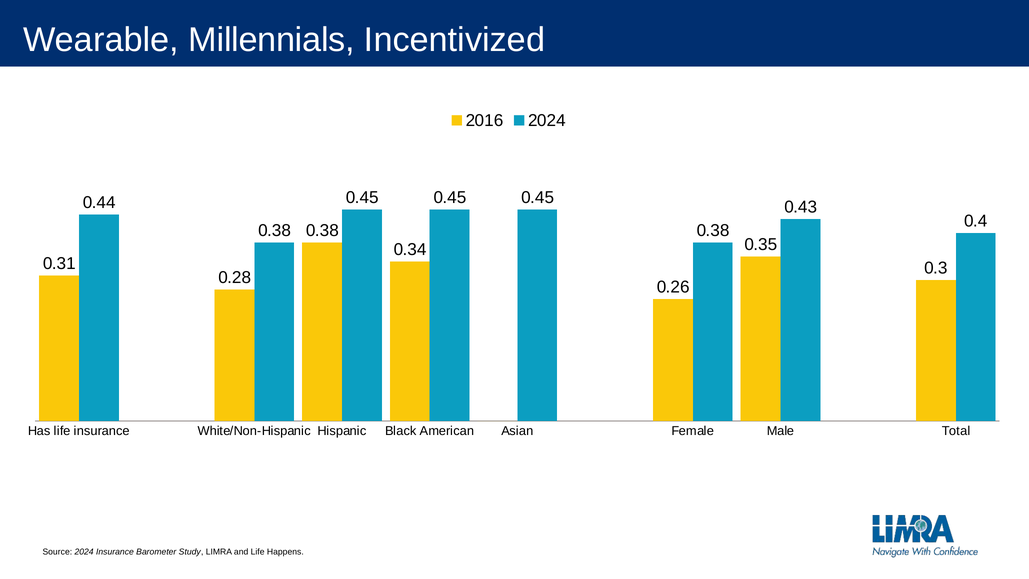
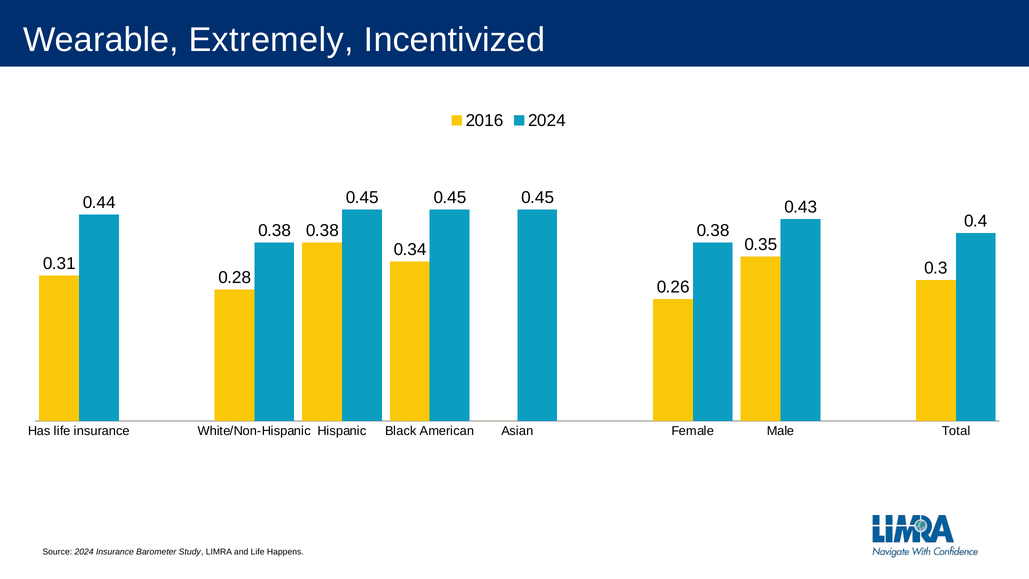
Millennials: Millennials -> Extremely (271, 40)
